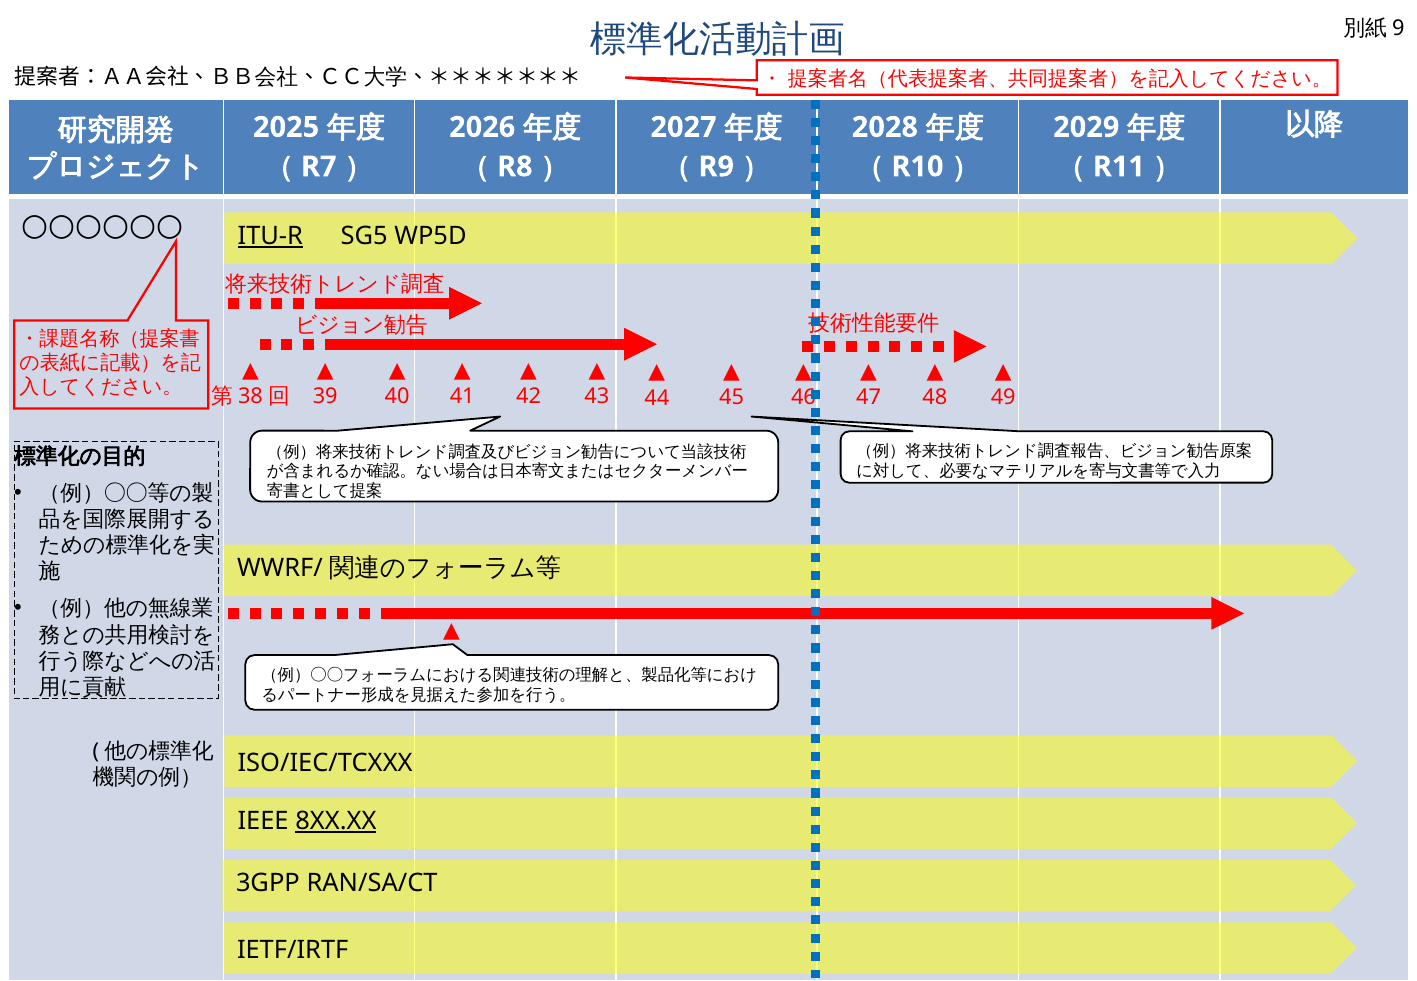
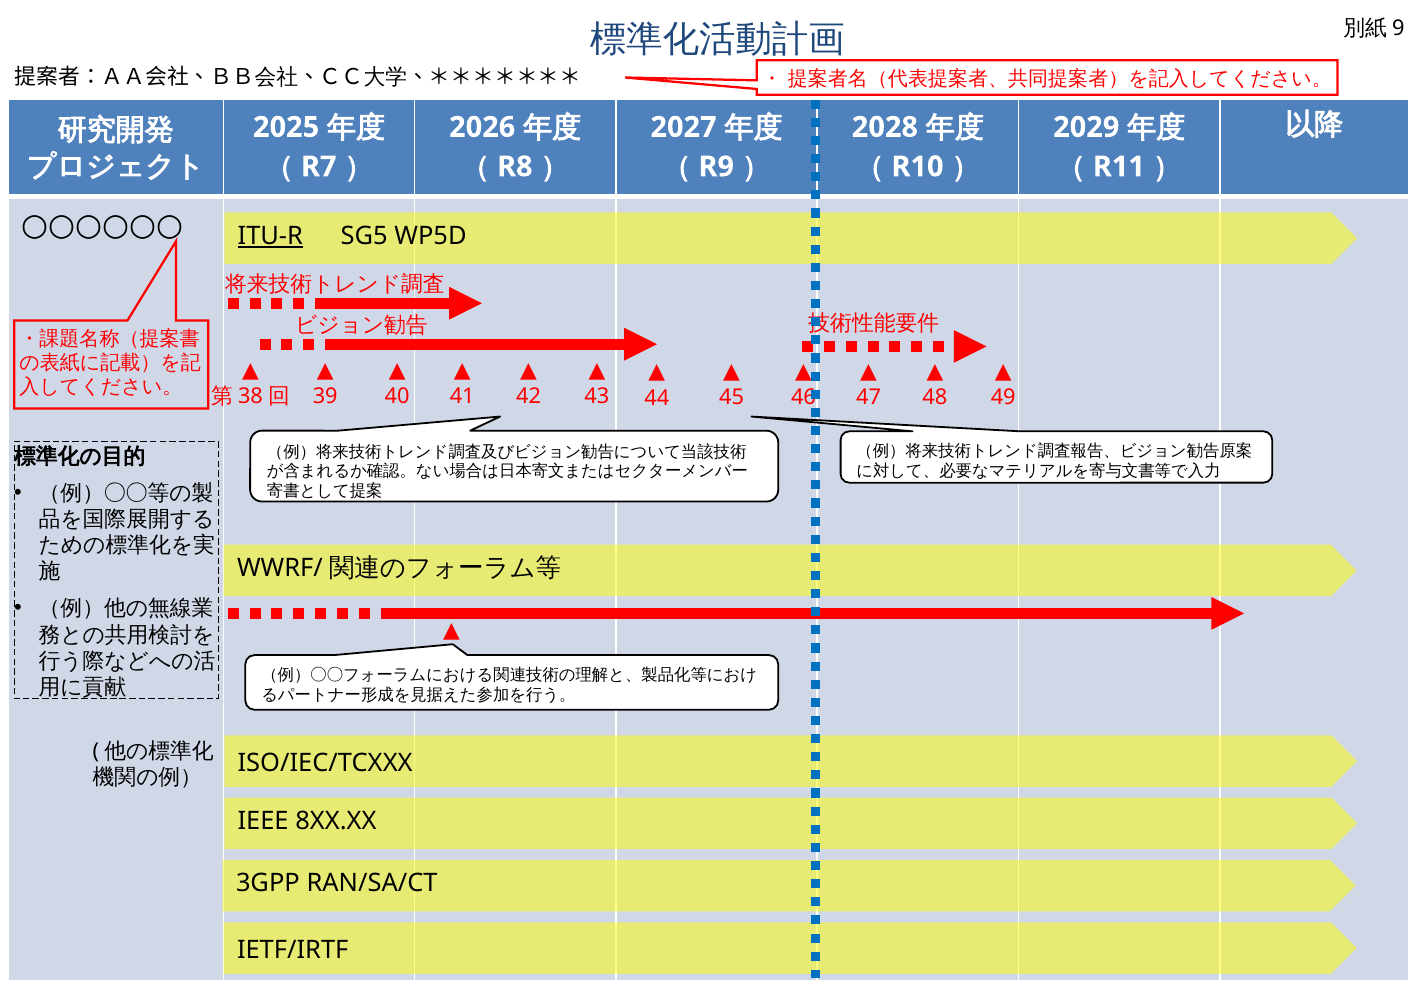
8XX.XX underline: present -> none (336, 821)
